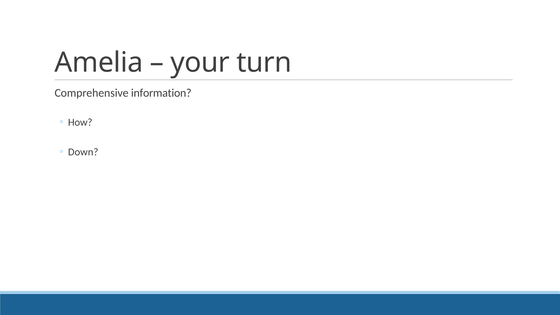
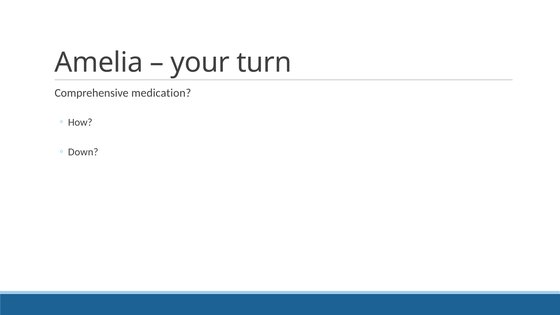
information: information -> medication (161, 93)
